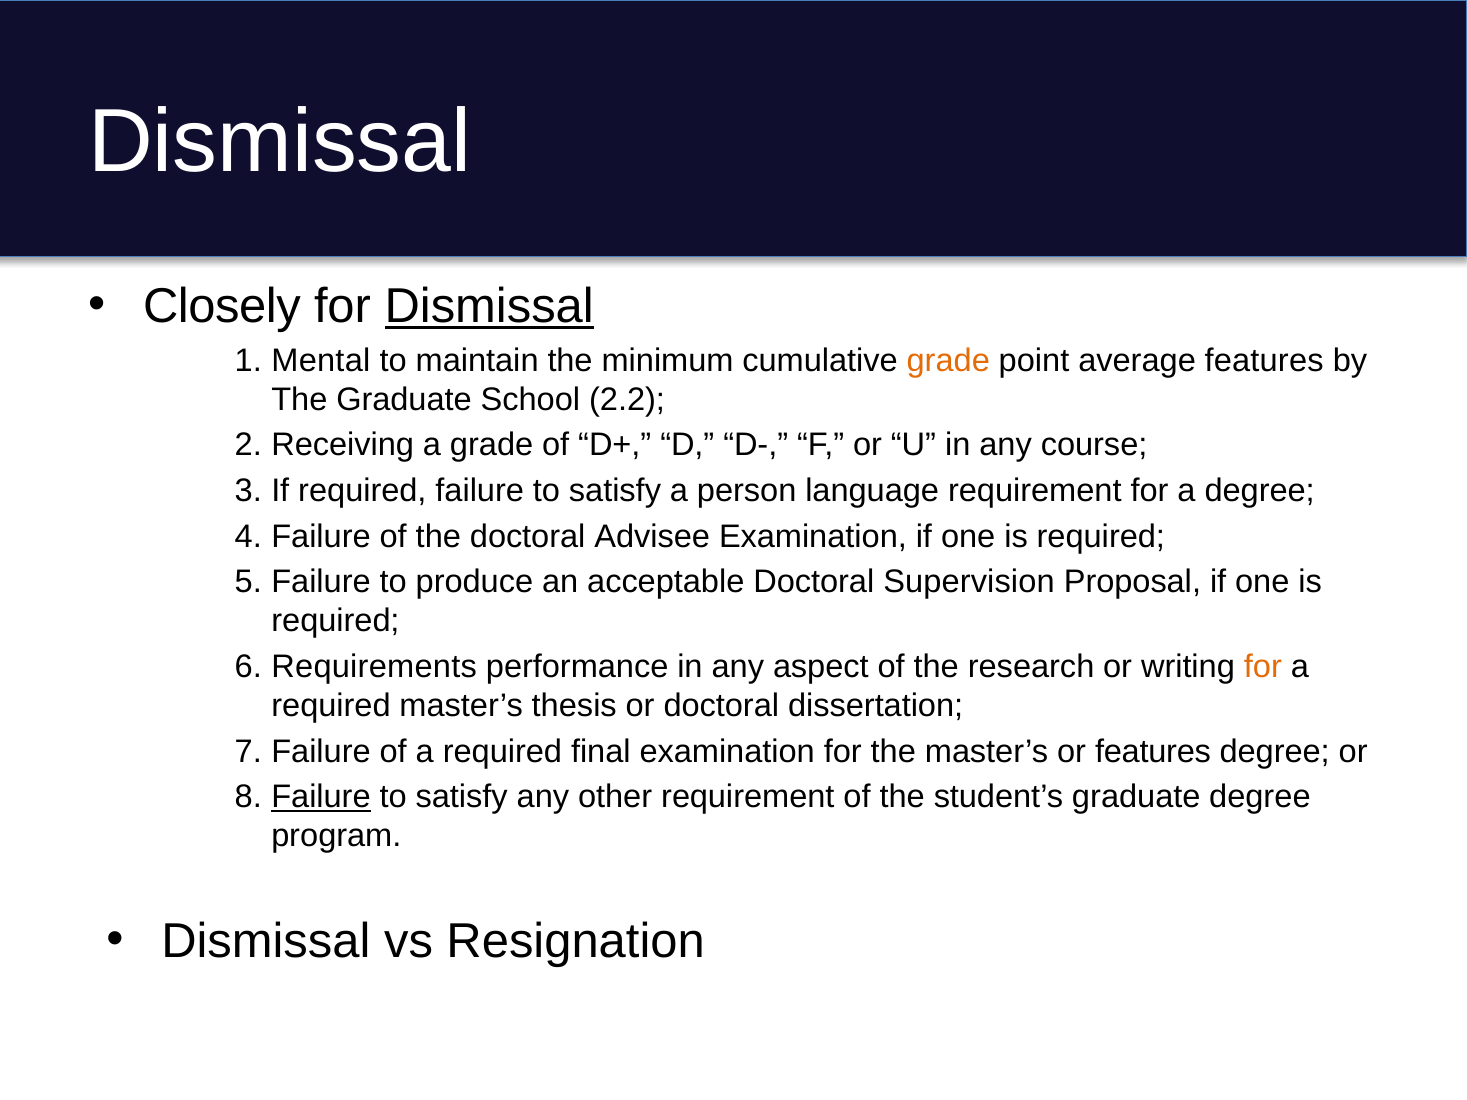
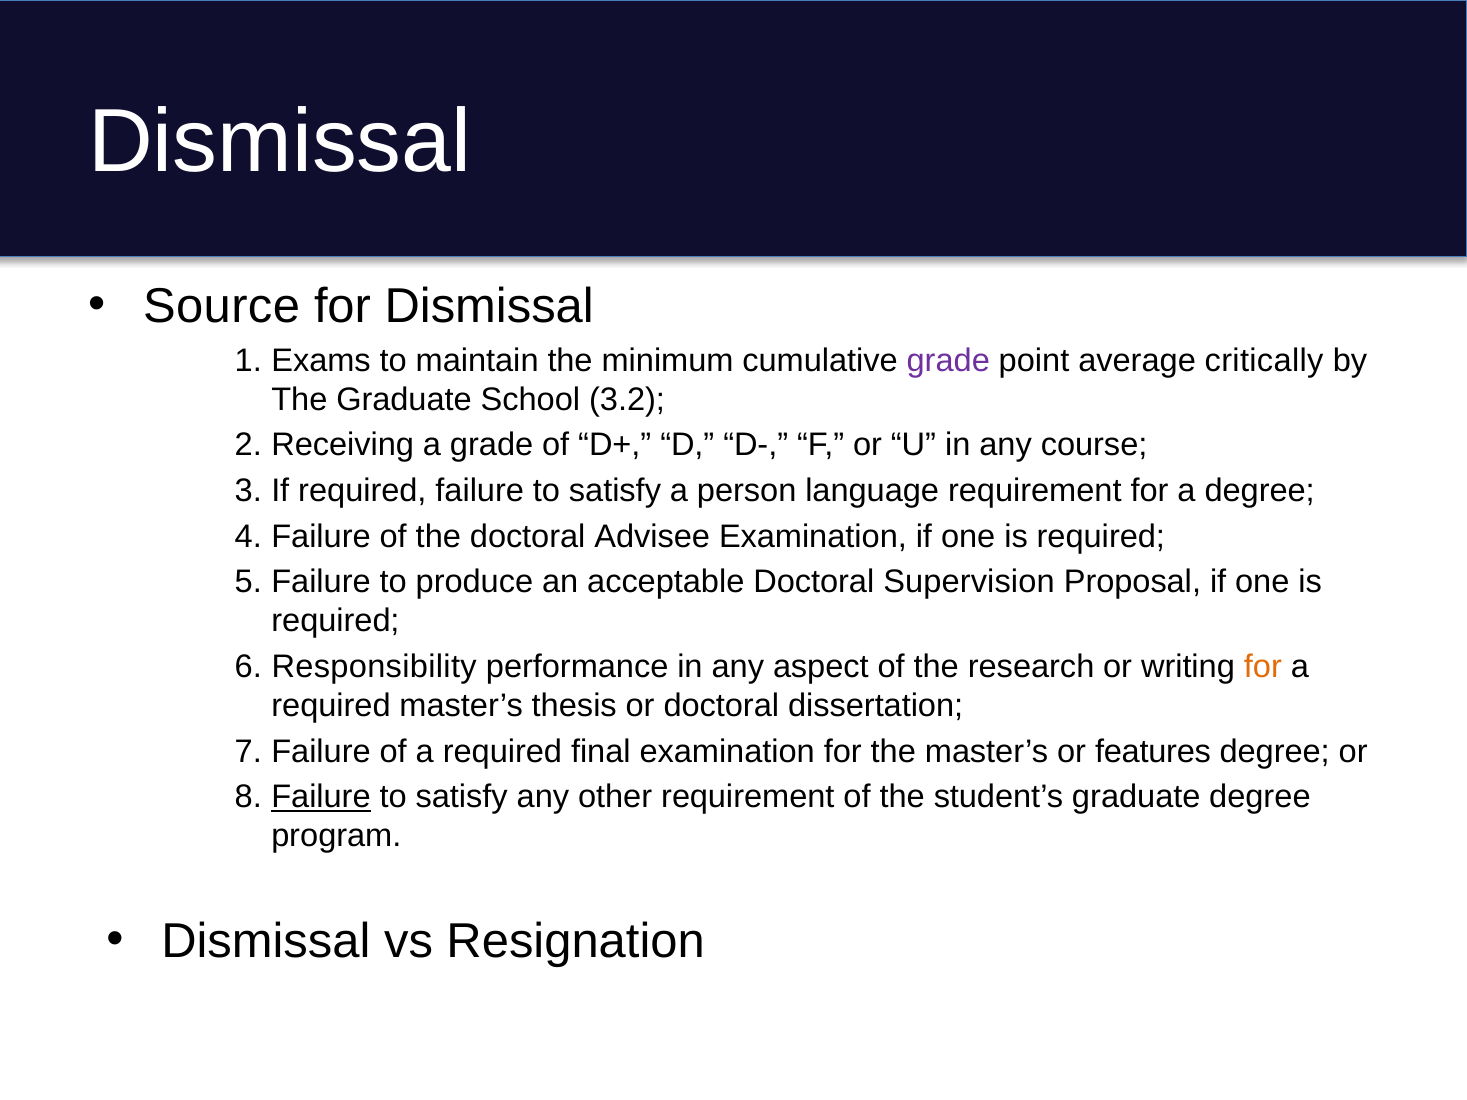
Closely: Closely -> Source (222, 306)
Dismissal underline: present -> none (489, 306)
Mental: Mental -> Exams (321, 361)
grade colour: orange -> purple (948, 361)
average features: features -> critically (1264, 361)
2.2: 2.2 -> 3.2 (627, 400)
Requirements: Requirements -> Responsibility (374, 667)
